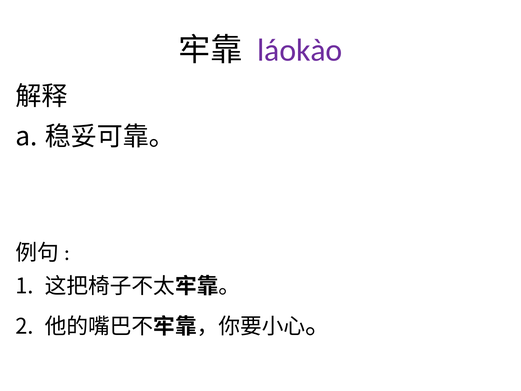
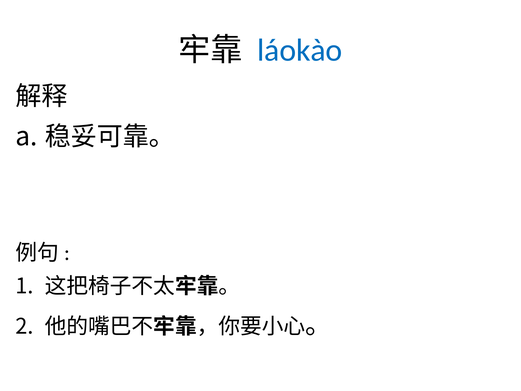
láokào colour: purple -> blue (300, 50)
